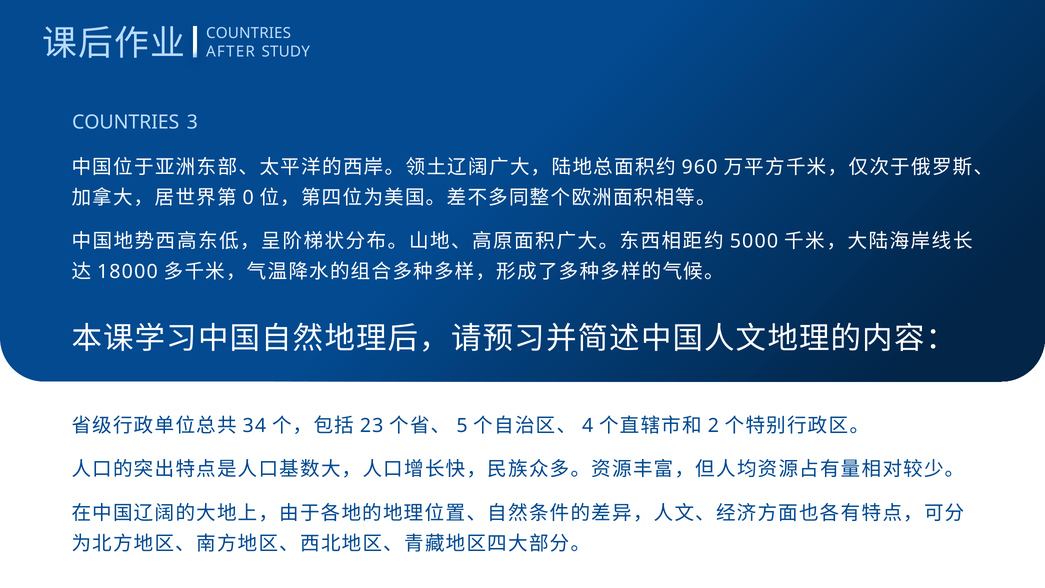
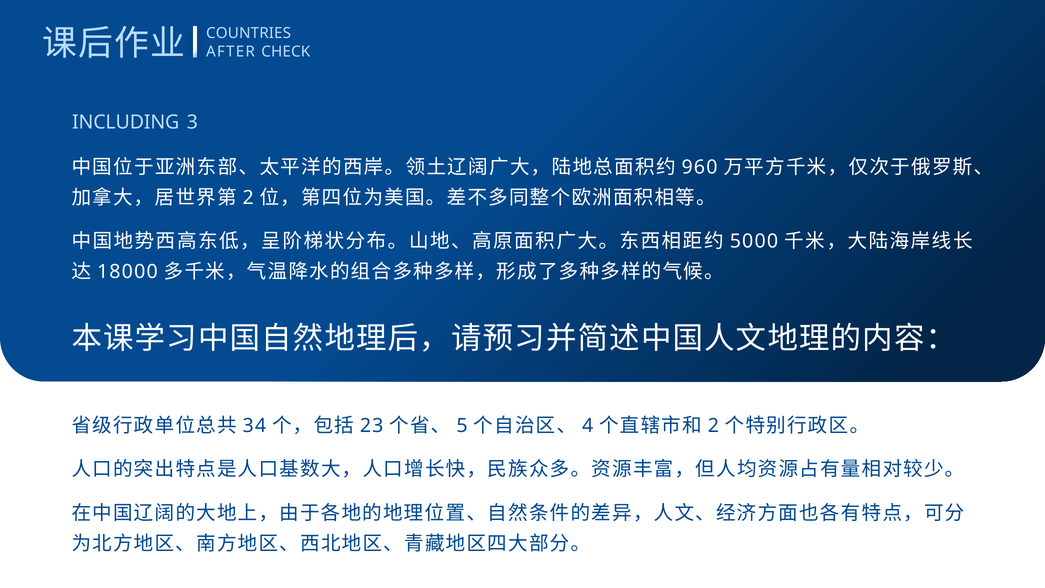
STUDY: STUDY -> CHECK (286, 52)
COUNTRIES: COUNTRIES -> INCLUDING (126, 122)
0: 0 -> 2 (248, 198)
